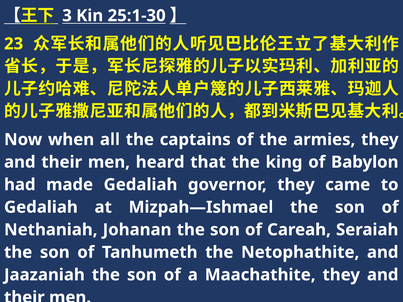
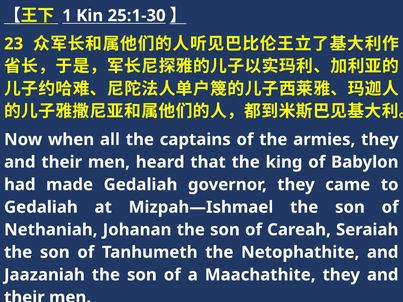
3: 3 -> 1 (67, 16)
